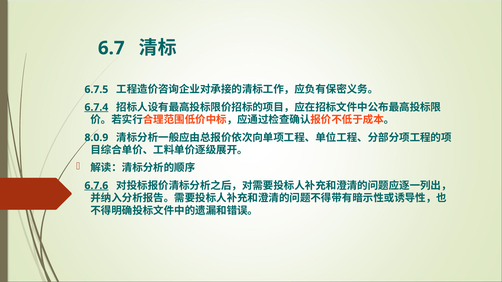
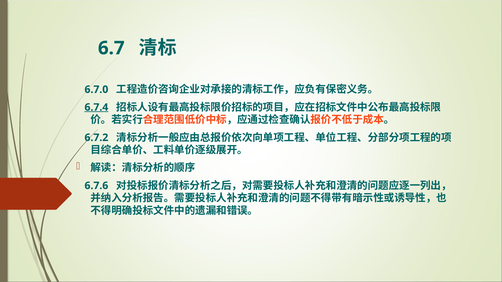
6.7.5: 6.7.5 -> 6.7.0 (96, 90)
8.0.9: 8.0.9 -> 6.7.2 (96, 138)
6.7.6 underline: present -> none (96, 186)
